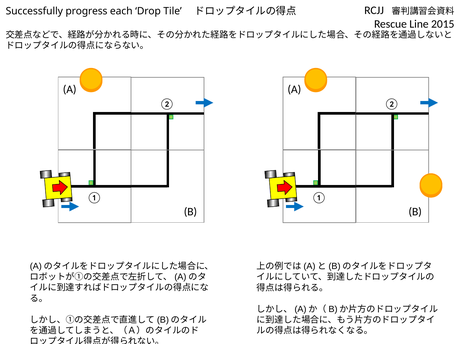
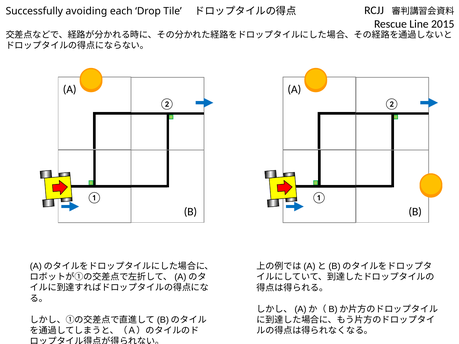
progress: progress -> avoiding (86, 11)
